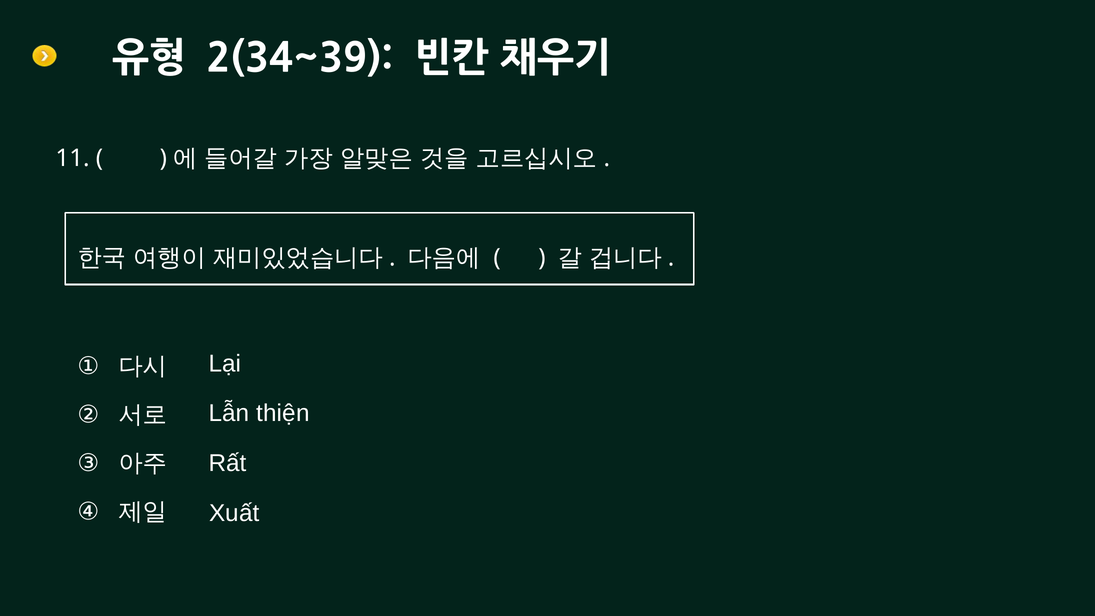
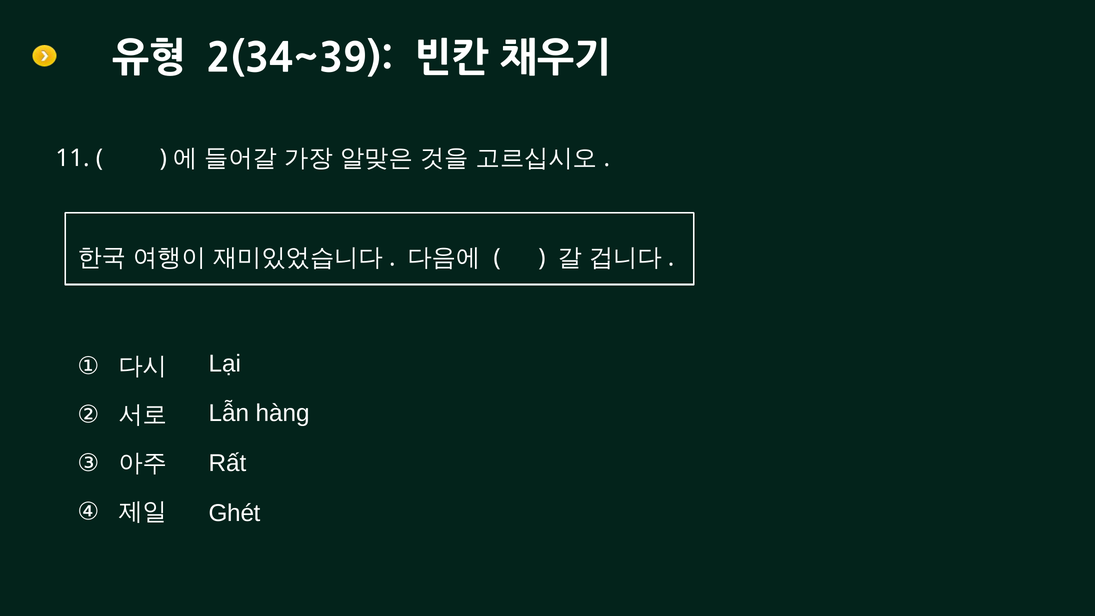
thiện: thiện -> hàng (283, 413)
Xuất: Xuất -> Ghét (235, 513)
